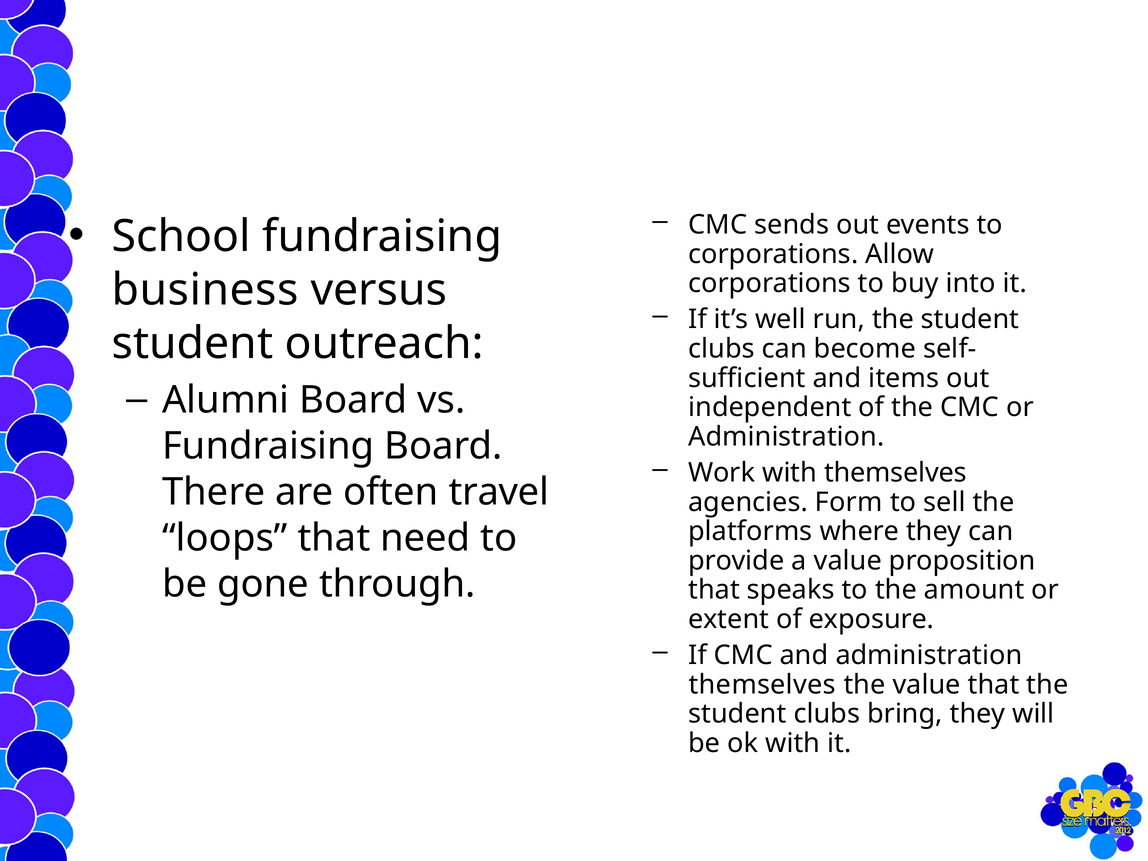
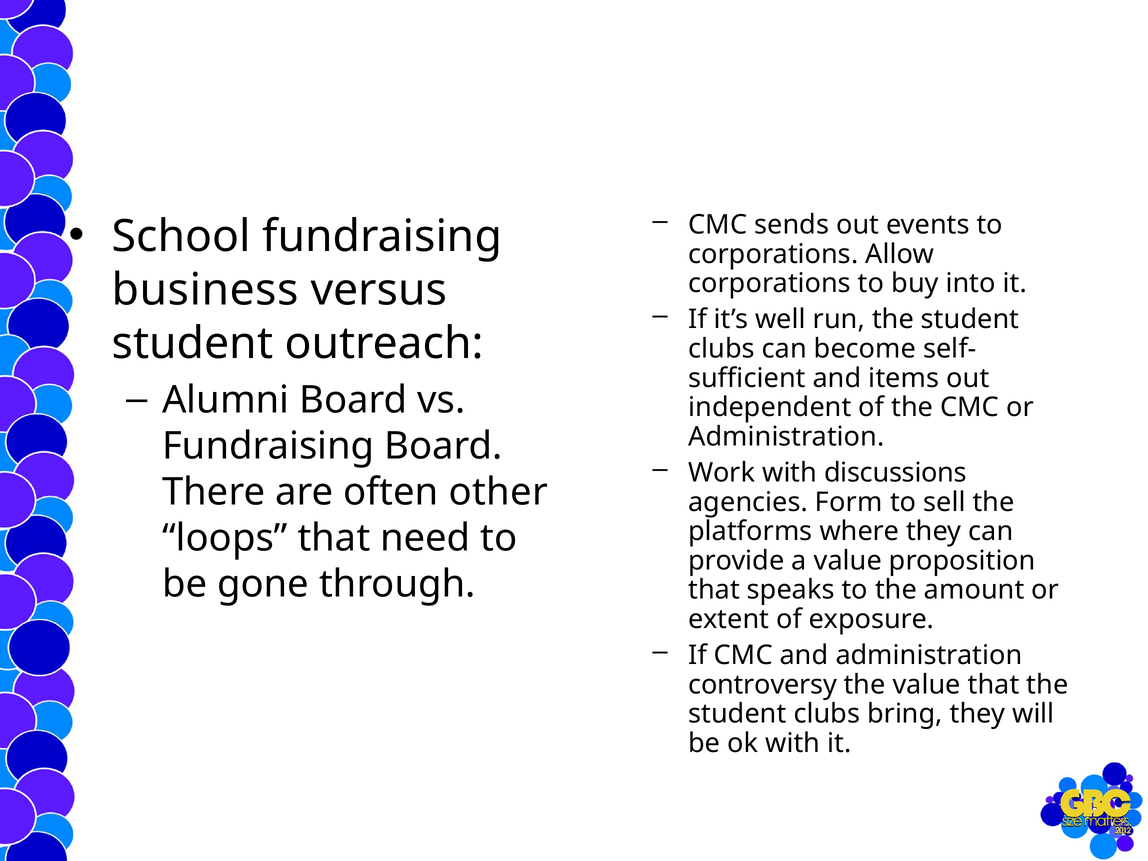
with themselves: themselves -> discussions (895, 473)
travel: travel -> other (498, 492)
themselves: themselves -> controversy (763, 685)
